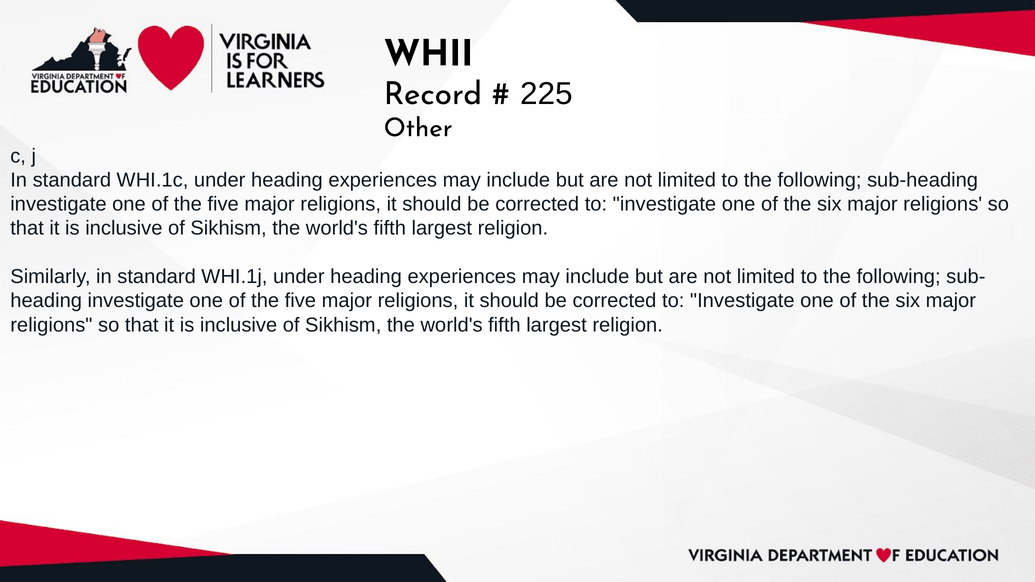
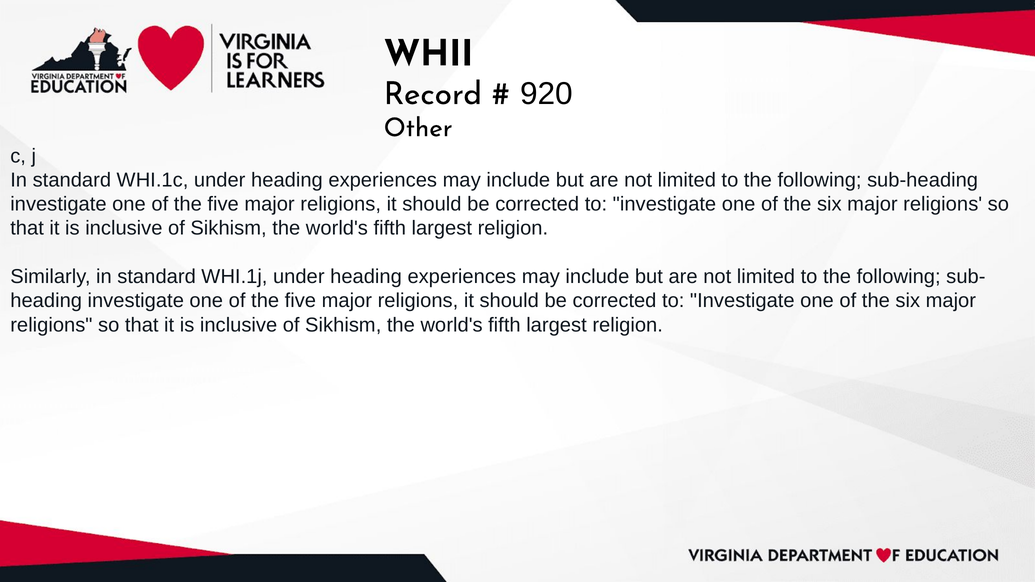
225: 225 -> 920 (547, 94)
